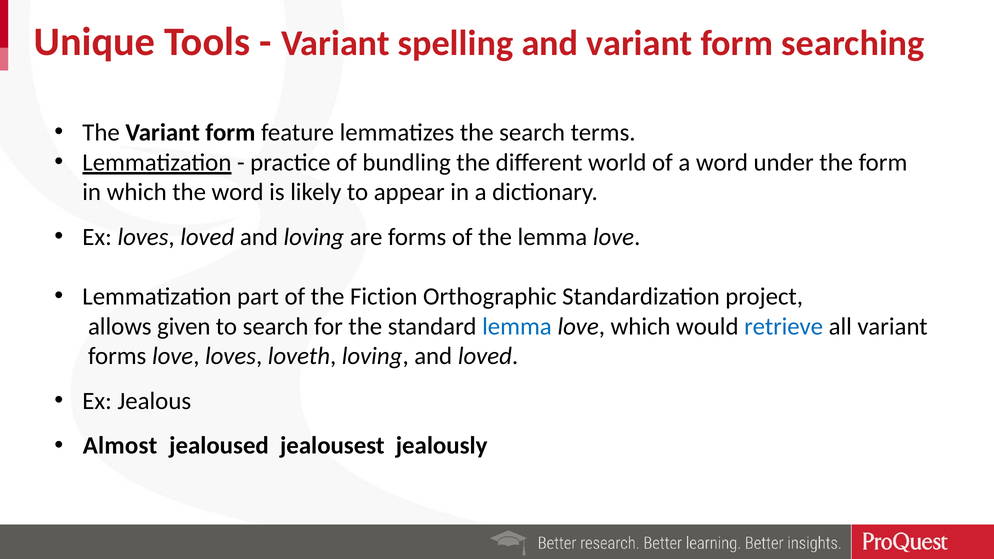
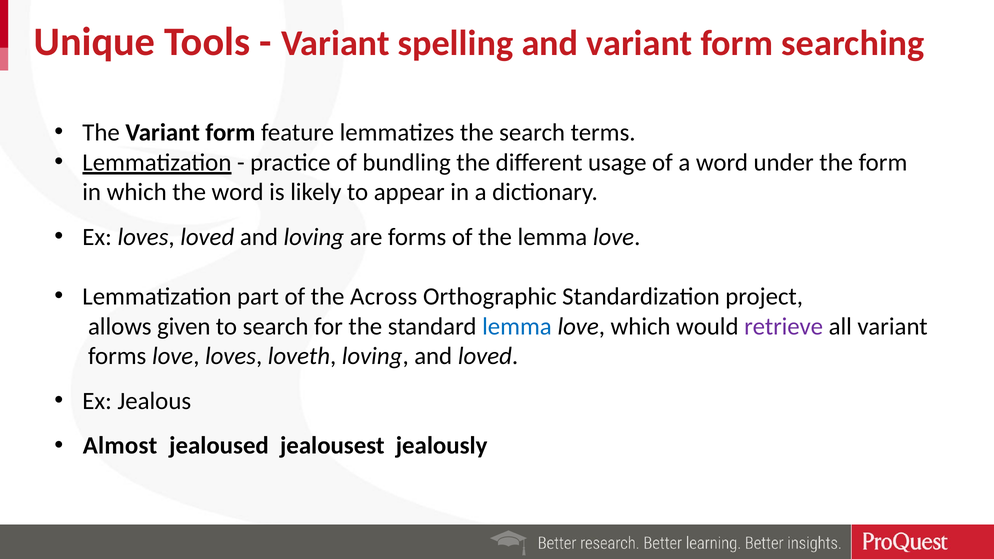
world: world -> usage (617, 162)
Fiction: Fiction -> Across (384, 297)
retrieve colour: blue -> purple (784, 327)
